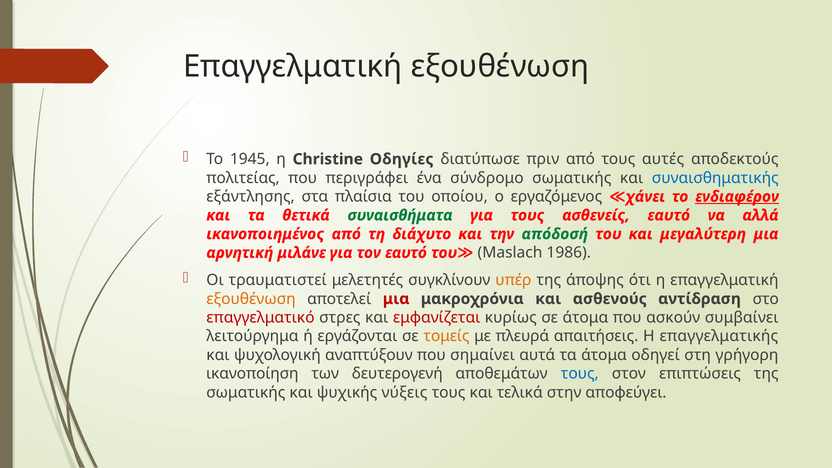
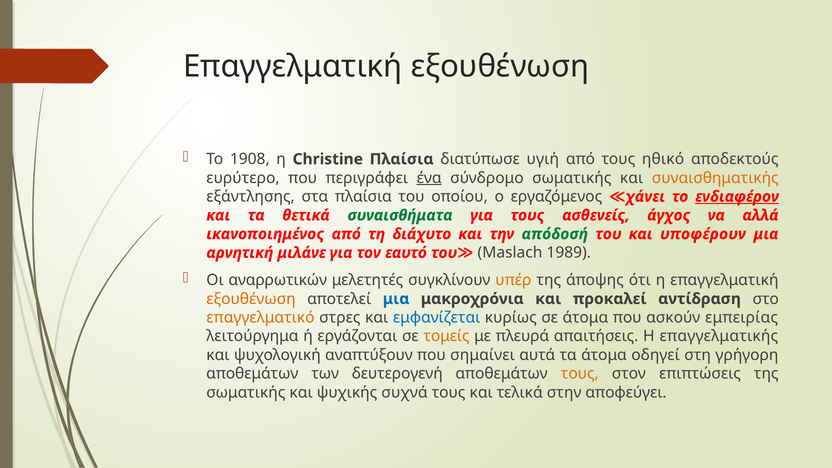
1945: 1945 -> 1908 (250, 159)
Christine Οδηγίες: Οδηγίες -> Πλαίσια (402, 159)
πριν: πριν -> υγιή (543, 159)
αυτές: αυτές -> ηθικό (663, 159)
πολιτείας: πολιτείας -> ευρύτερο (243, 178)
ένα underline: none -> present (429, 178)
συναισθηματικής colour: blue -> orange (715, 178)
ασθενείς εαυτό: εαυτό -> άγχος (669, 215)
μεγαλύτερη: μεγαλύτερη -> υποφέρουν (703, 234)
1986: 1986 -> 1989 (569, 253)
τραυματιστεί: τραυματιστεί -> αναρρωτικών (278, 280)
μια colour: red -> blue (396, 299)
ασθενούς: ασθενούς -> προκαλεί (610, 299)
επαγγελματικό colour: red -> orange (260, 318)
εμφανίζεται colour: red -> blue (437, 318)
συμβαίνει: συμβαίνει -> εμπειρίας (742, 318)
ικανοποίηση: ικανοποίηση -> αποθεμάτων (252, 374)
τους colour: blue -> orange (580, 374)
νύξεις: νύξεις -> συχνά (404, 392)
